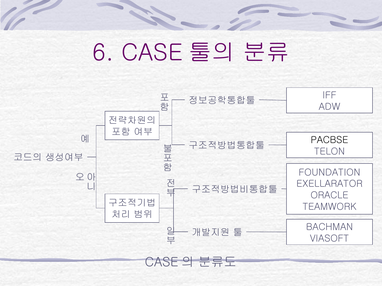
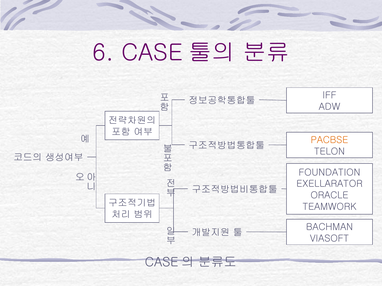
PACBSE colour: black -> orange (329, 140)
